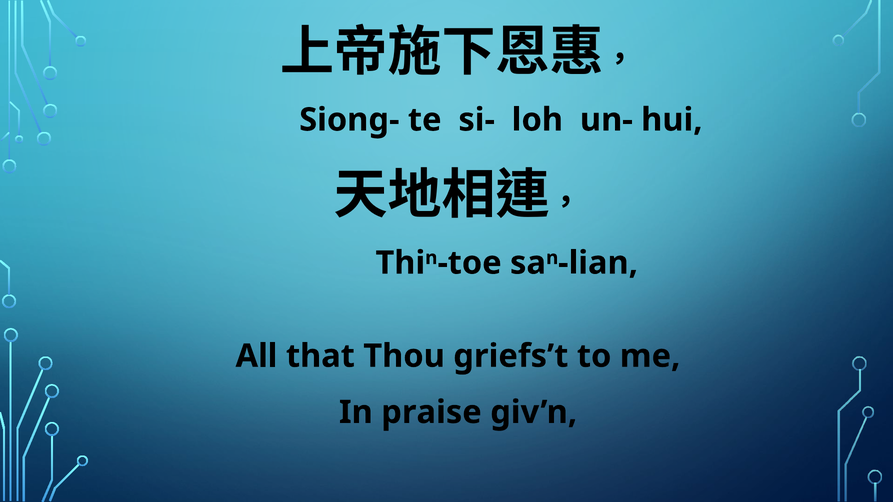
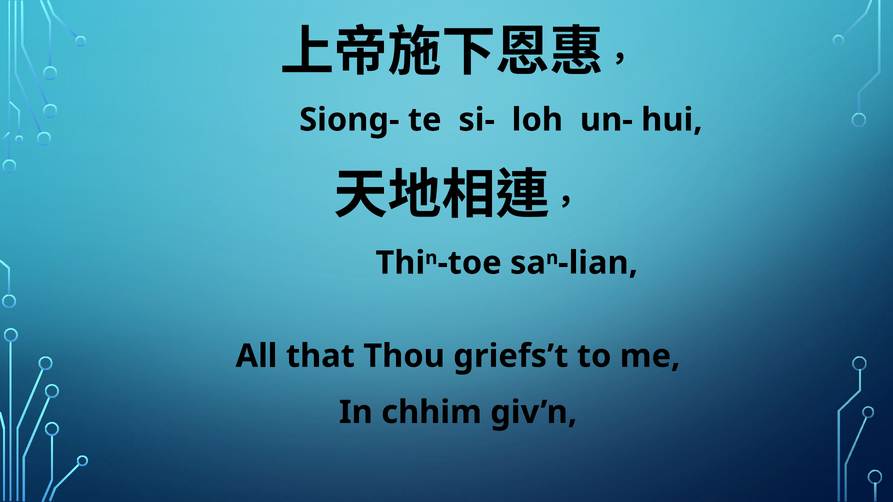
praise: praise -> chhim (432, 413)
